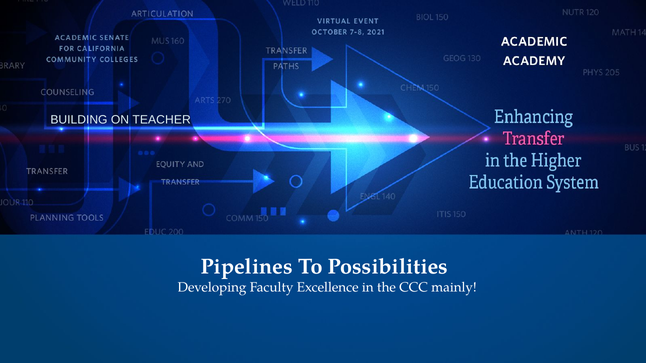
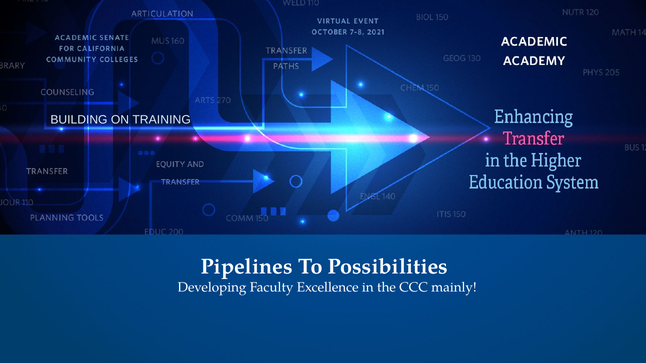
TEACHER: TEACHER -> TRAINING (162, 120)
